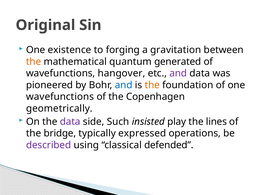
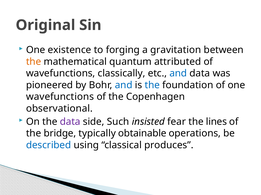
generated: generated -> attributed (178, 62)
hangover: hangover -> classically (122, 74)
and colour: purple -> blue (178, 74)
the colour: orange -> blue (152, 85)
geometrically: geometrically -> observational (59, 109)
play: play -> fear (177, 122)
expressed: expressed -> obtainable (142, 134)
described colour: purple -> blue (49, 146)
defended: defended -> produces (169, 146)
